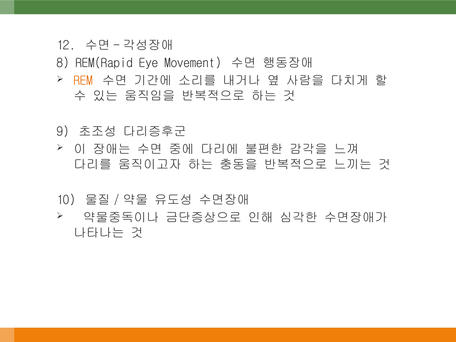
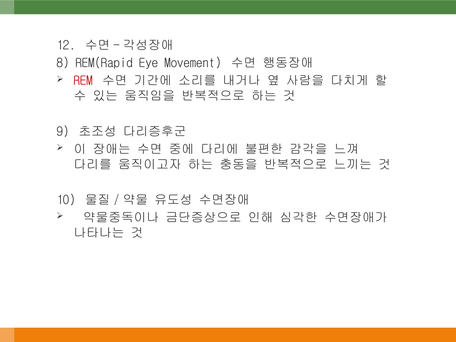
REM colour: orange -> red (83, 81)
